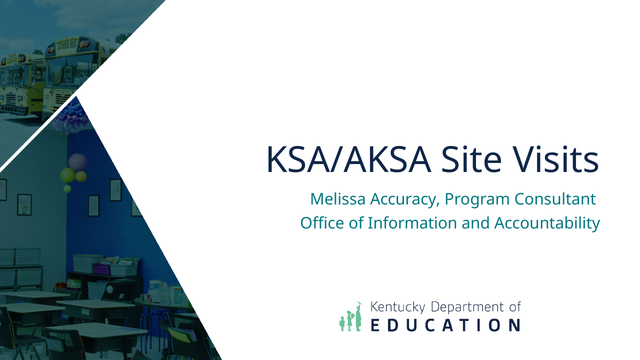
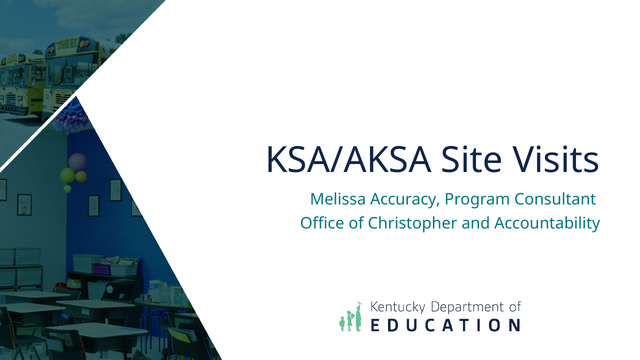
Information: Information -> Christopher (413, 223)
